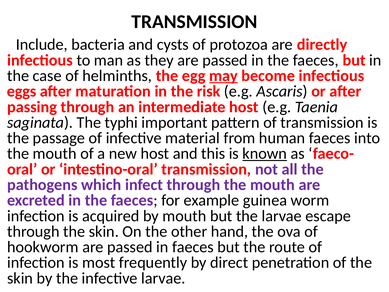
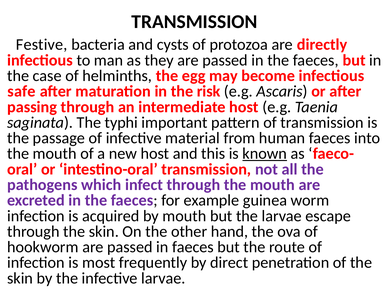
Include: Include -> Festive (42, 45)
may underline: present -> none (223, 76)
eggs: eggs -> safe (22, 91)
